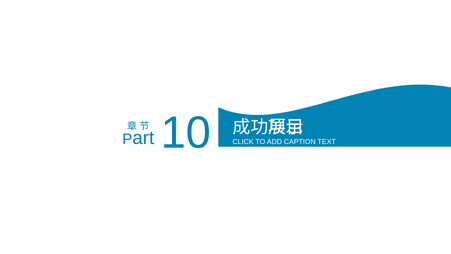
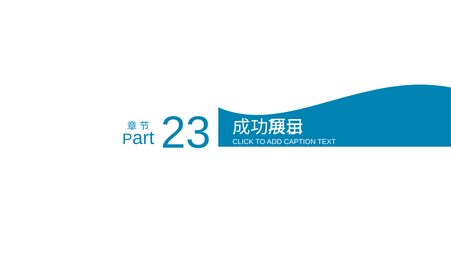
10: 10 -> 23 (186, 133)
